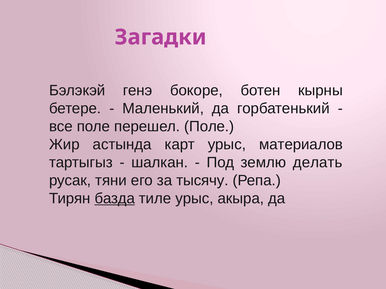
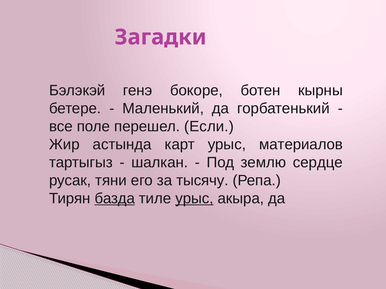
перешел Поле: Поле -> Если (209, 127)
делать: делать -> сердце (318, 163)
урыс underline: none -> present (194, 199)
